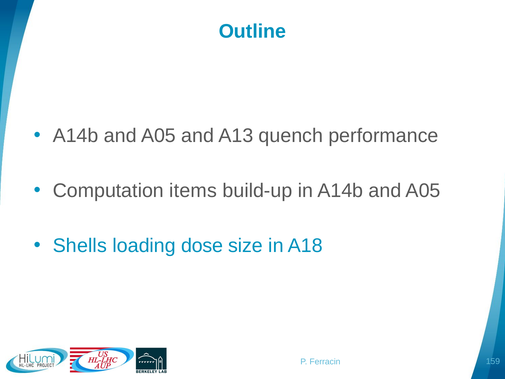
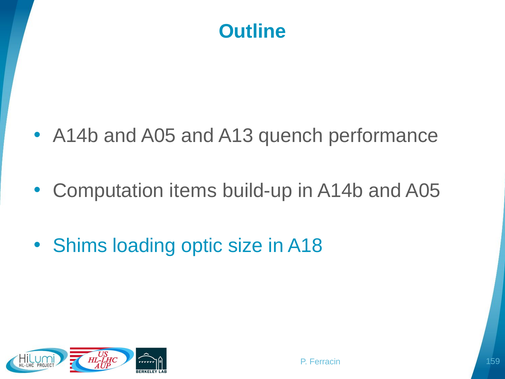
Shells: Shells -> Shims (80, 246)
dose: dose -> optic (202, 246)
